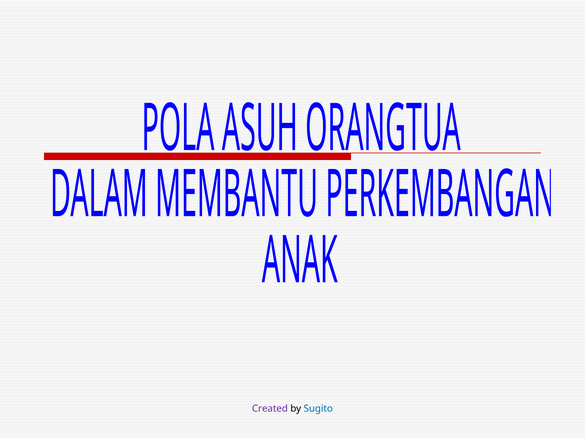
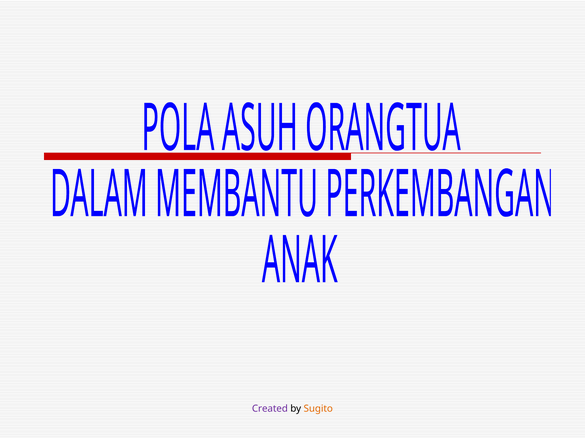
Sugito colour: blue -> orange (318, 409)
